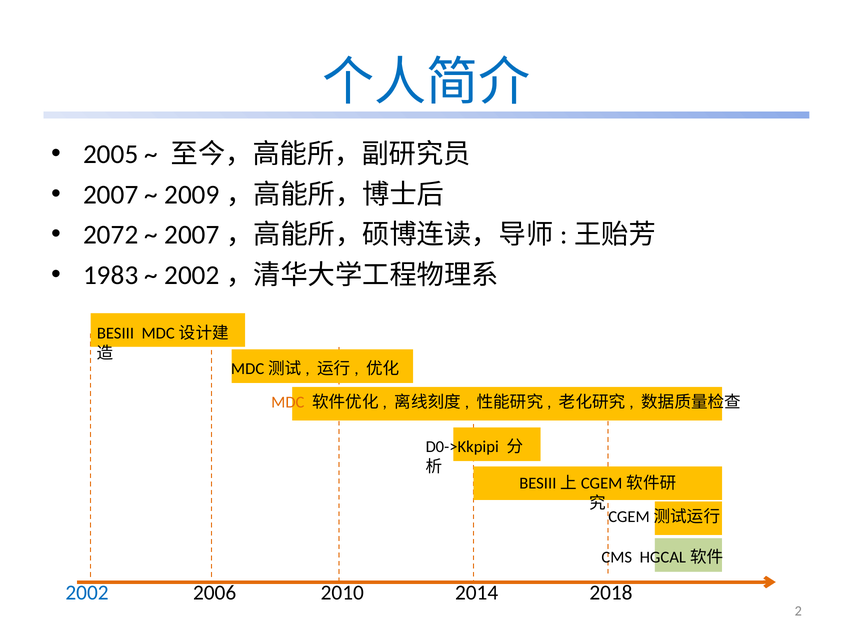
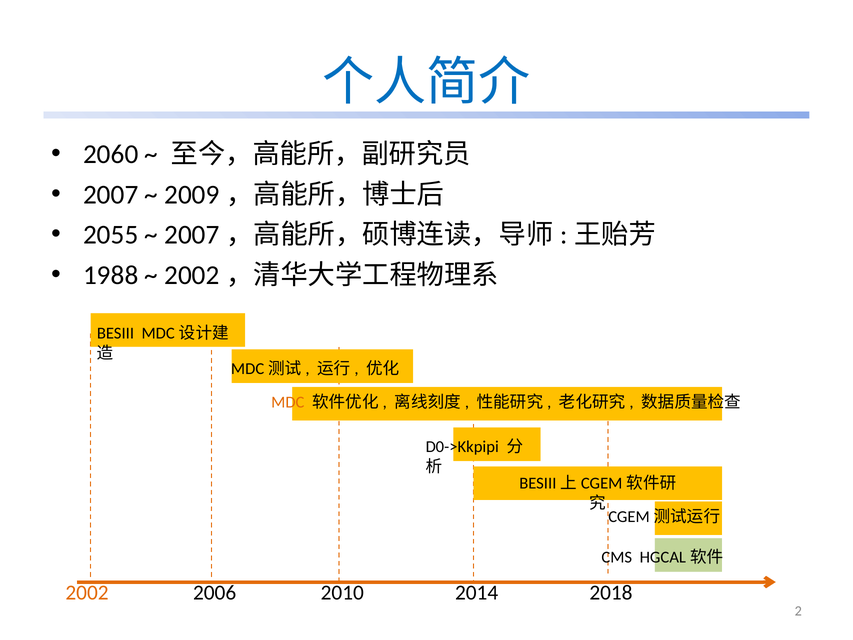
2005: 2005 -> 2060 (111, 154)
2072: 2072 -> 2055 (111, 235)
1983: 1983 -> 1988 (111, 275)
2002 colour: blue -> orange (87, 593)
